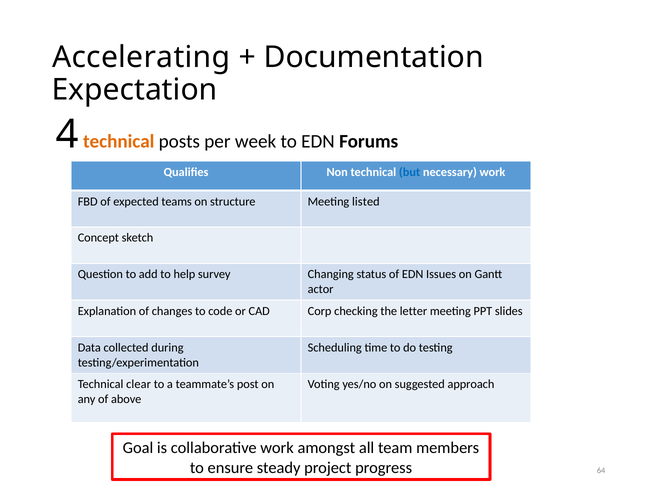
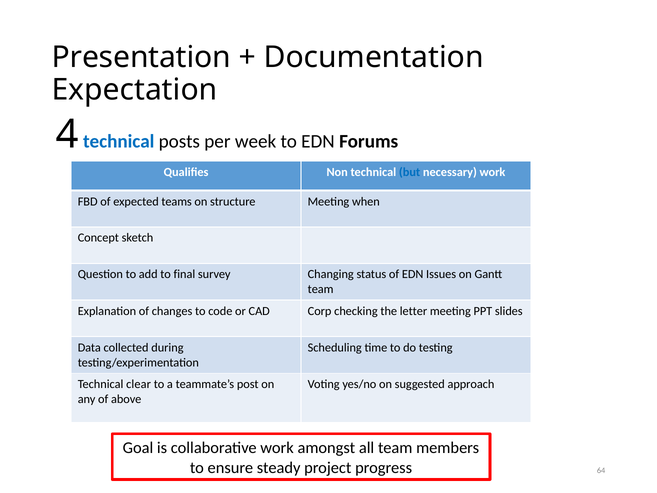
Accelerating: Accelerating -> Presentation (141, 57)
technical colour: orange -> blue (119, 141)
listed: listed -> when (366, 201)
help: help -> final (184, 274)
actor: actor -> team (321, 289)
